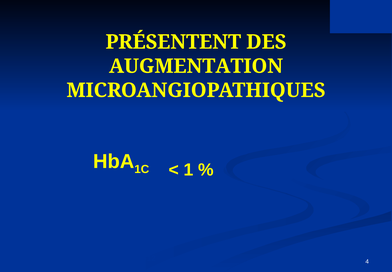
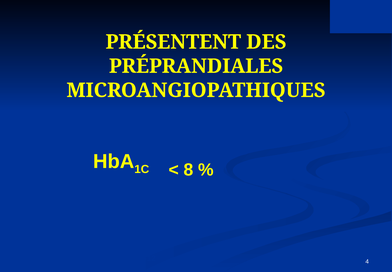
AUGMENTATION: AUGMENTATION -> PRÉPRANDIALES (196, 66)
1: 1 -> 8 (188, 169)
